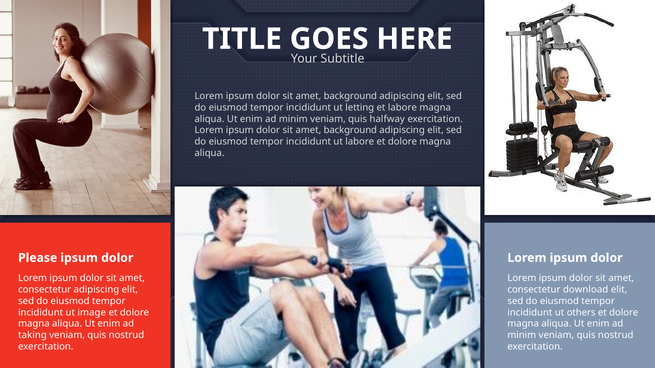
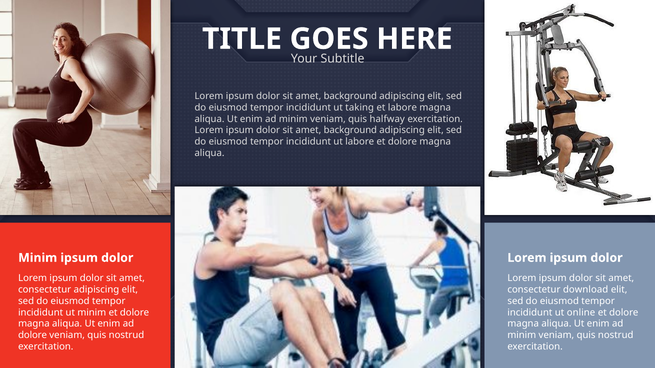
letting: letting -> taking (360, 108)
Please: Please -> Minim (38, 258)
ut image: image -> minim (92, 313)
others: others -> online (581, 313)
taking: taking -> dolore (33, 336)
